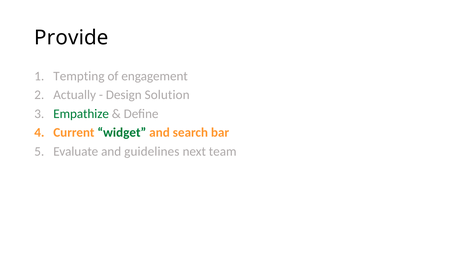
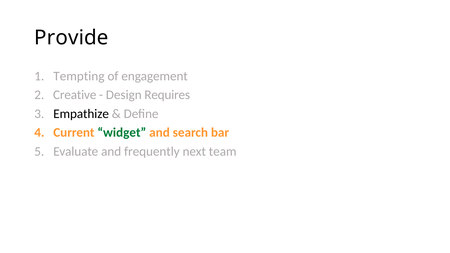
Actually: Actually -> Creative (75, 95)
Solution: Solution -> Requires (167, 95)
Empathize colour: green -> black (81, 114)
guidelines: guidelines -> frequently (152, 152)
